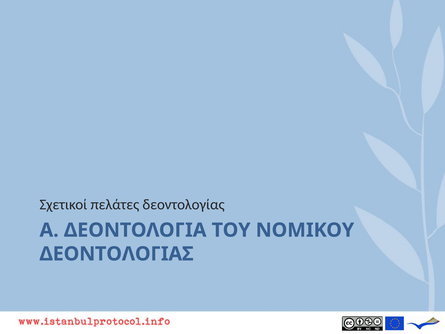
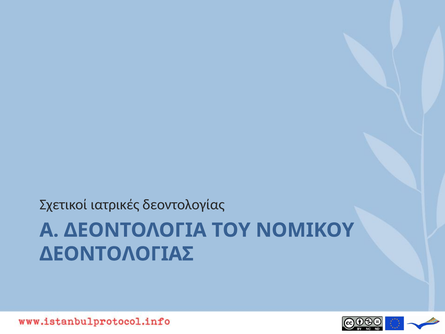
πελάτες: πελάτες -> ιατρικές (115, 204)
